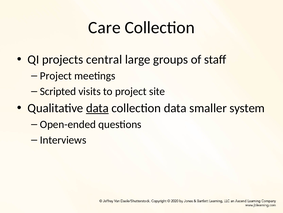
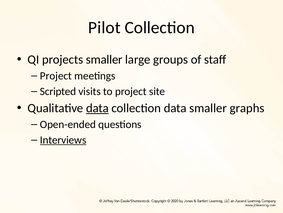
Care: Care -> Pilot (104, 27)
projects central: central -> smaller (104, 59)
system: system -> graphs (247, 108)
Interviews underline: none -> present (63, 139)
